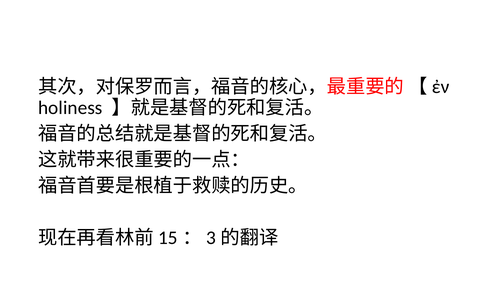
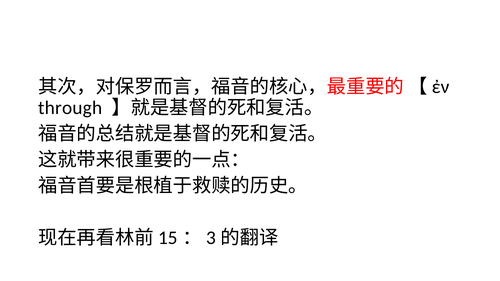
holiness: holiness -> through (70, 108)
